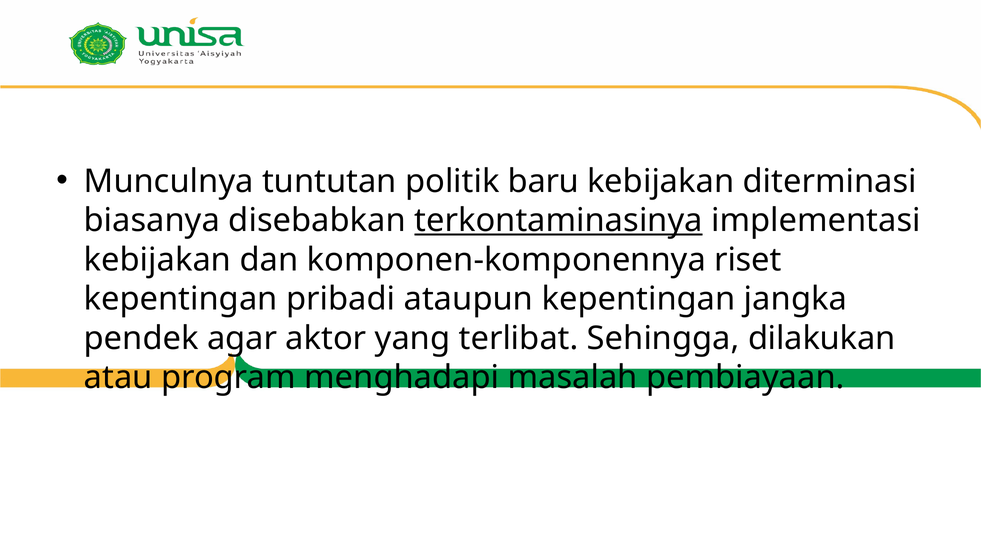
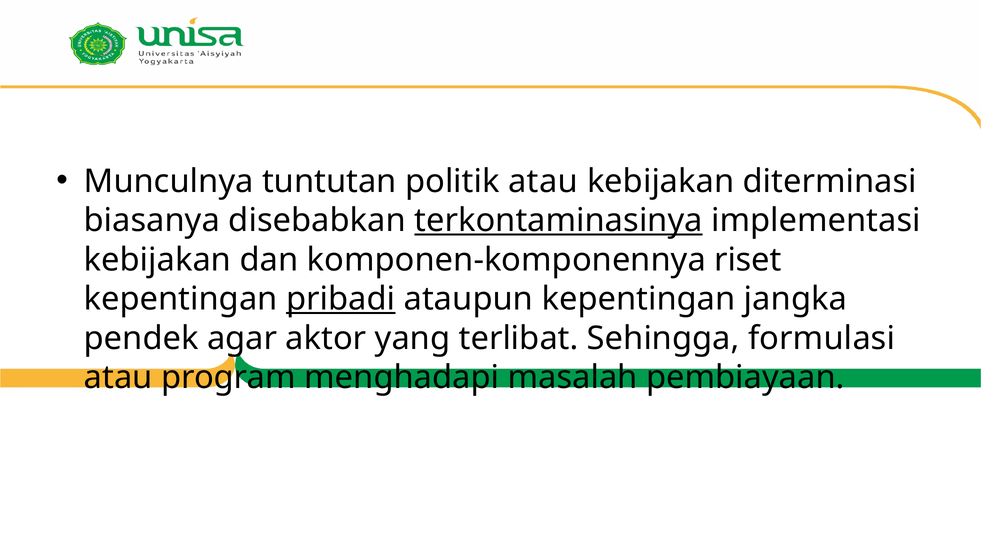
politik baru: baru -> atau (543, 181)
pribadi underline: none -> present (341, 299)
dilakukan: dilakukan -> formulasi (822, 338)
